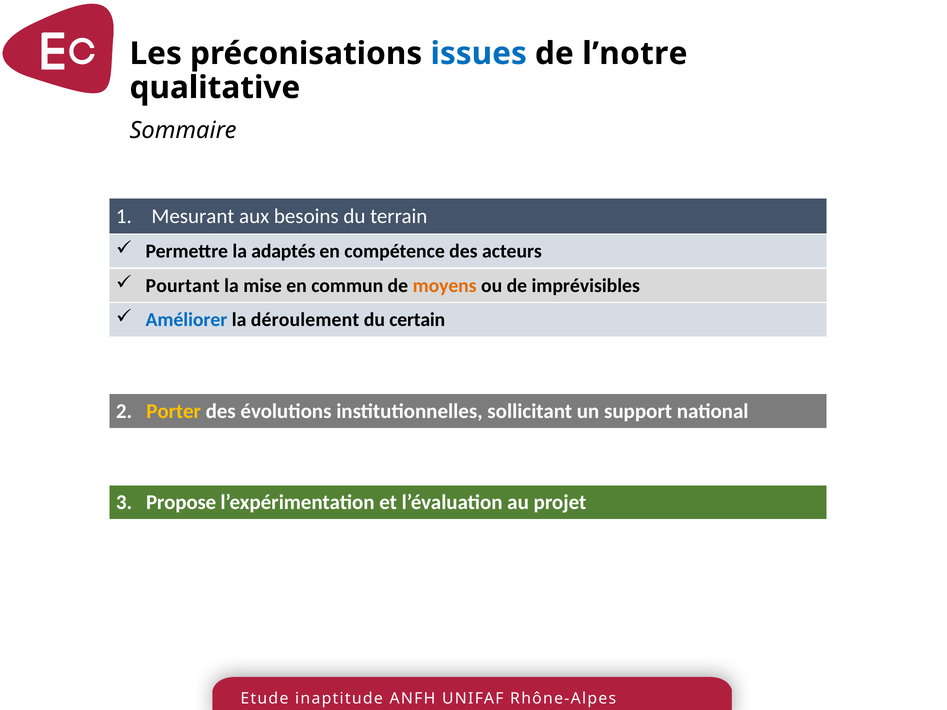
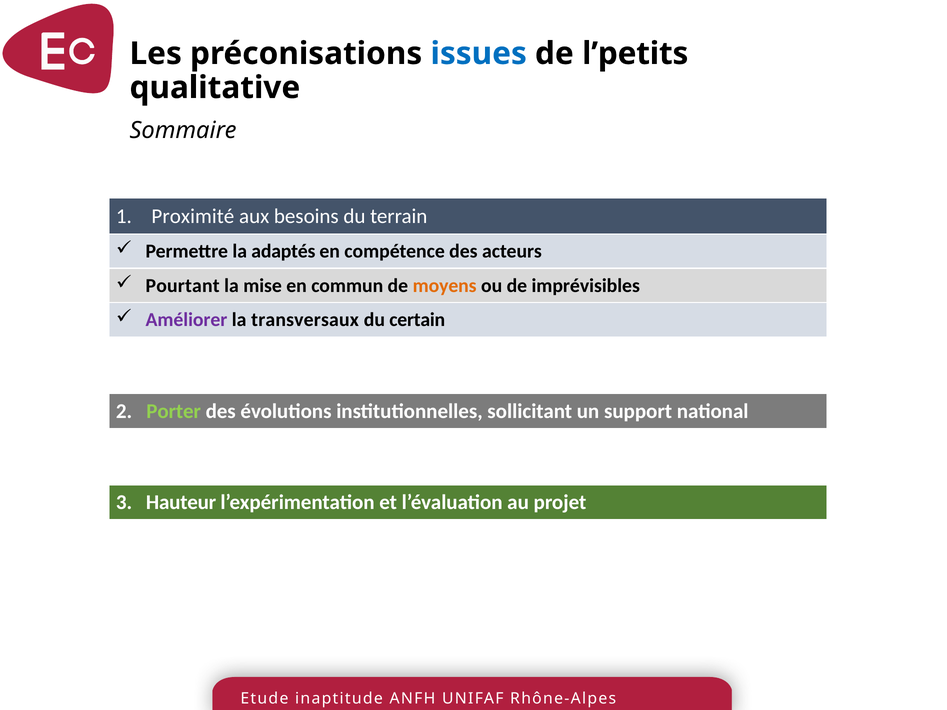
l’notre: l’notre -> l’petits (635, 54)
Mesurant: Mesurant -> Proximité (193, 216)
Améliorer colour: blue -> purple (186, 320)
déroulement: déroulement -> transversaux (305, 320)
Porter colour: yellow -> light green (174, 411)
Propose: Propose -> Hauteur (181, 503)
